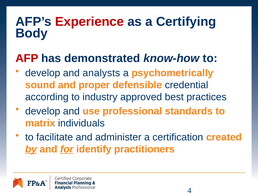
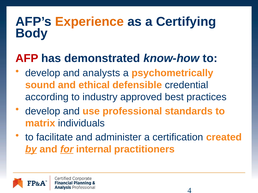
Experience colour: red -> orange (89, 22)
proper: proper -> ethical (94, 85)
identify: identify -> internal (94, 150)
